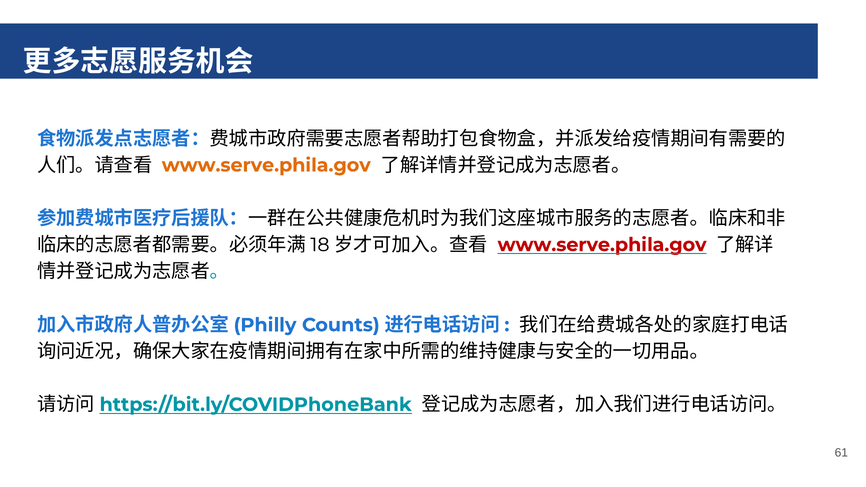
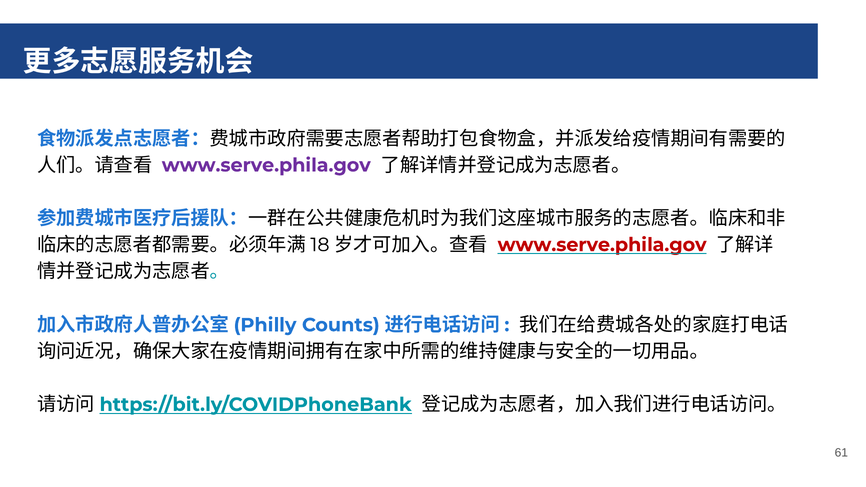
www.serve.phila.gov colour: orange -> purple (266, 165)
